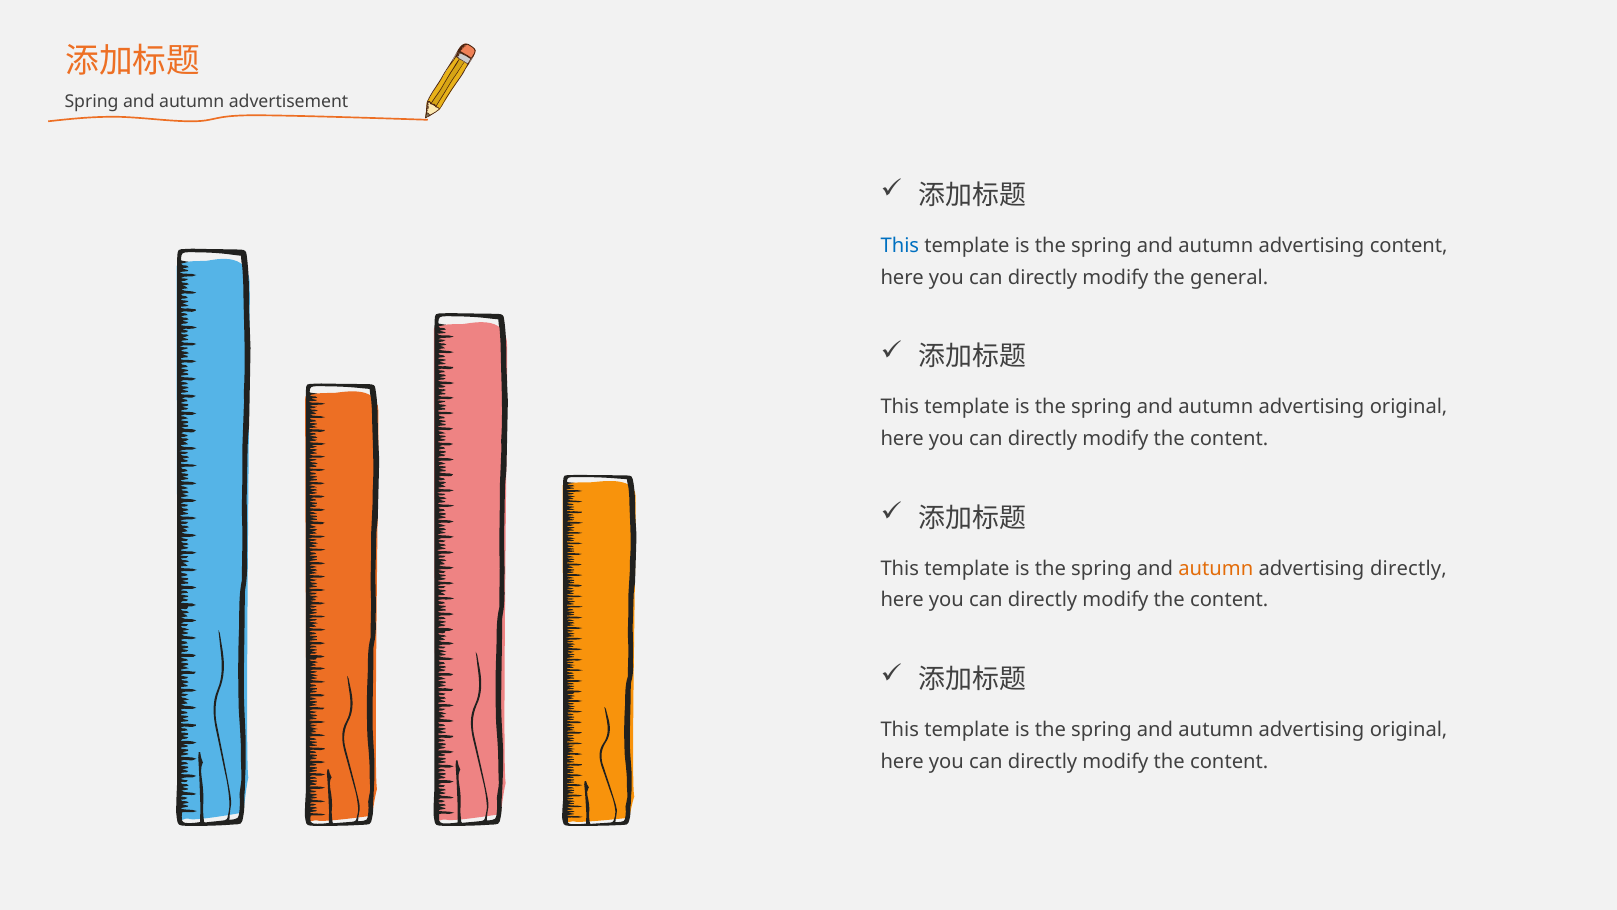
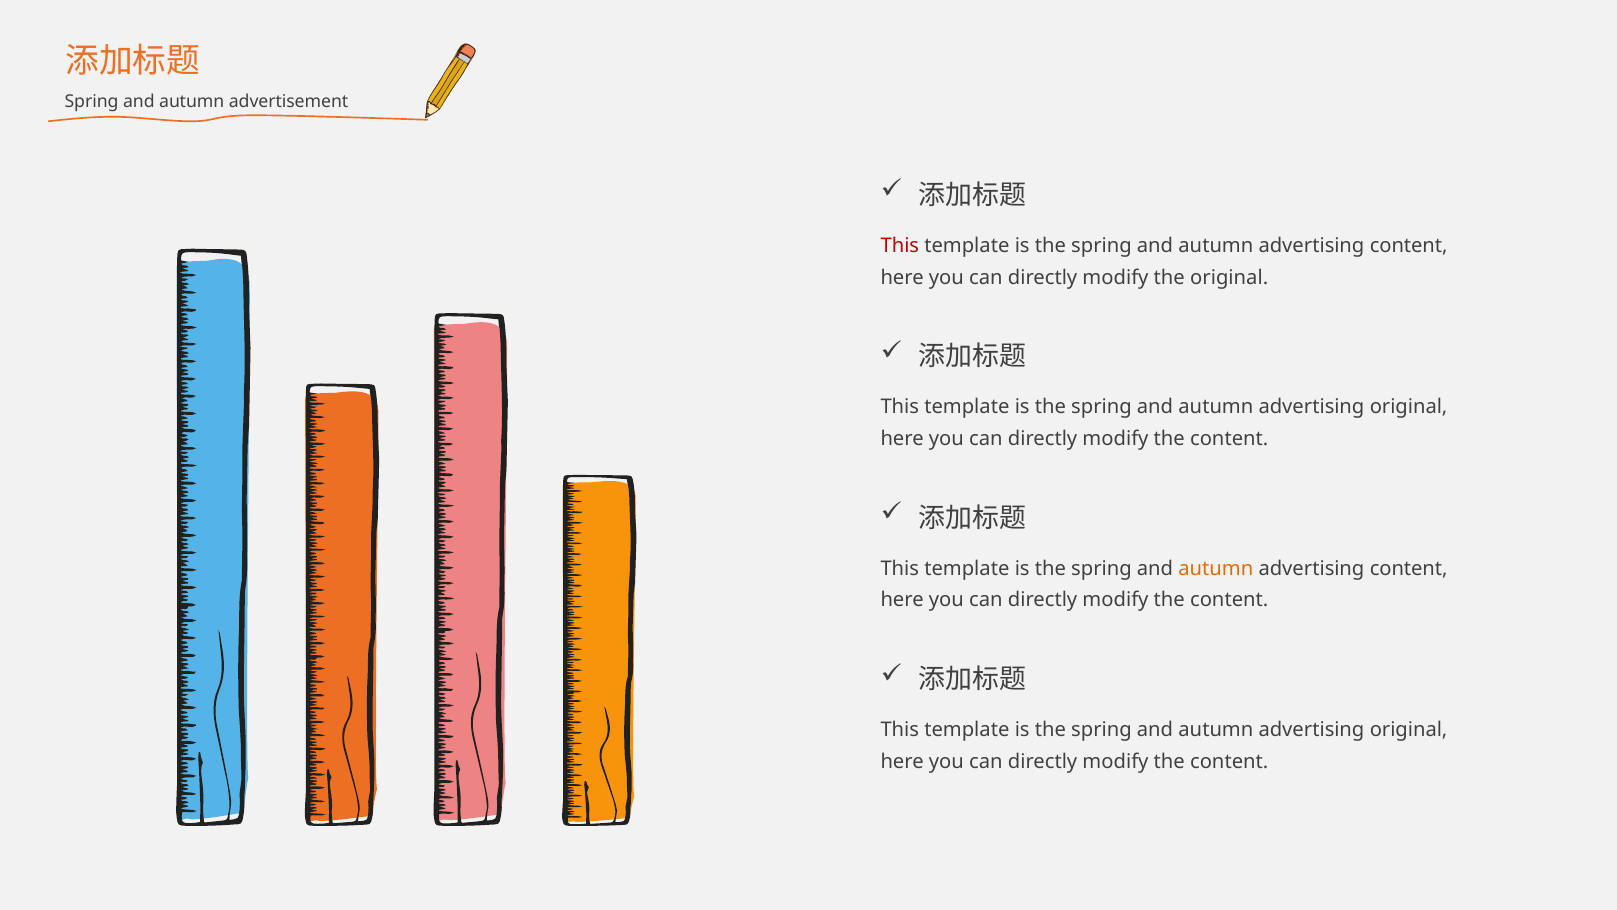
This colour: blue -> red (900, 246)
the general: general -> original (1229, 277)
directly: directly -> content (1409, 568)
